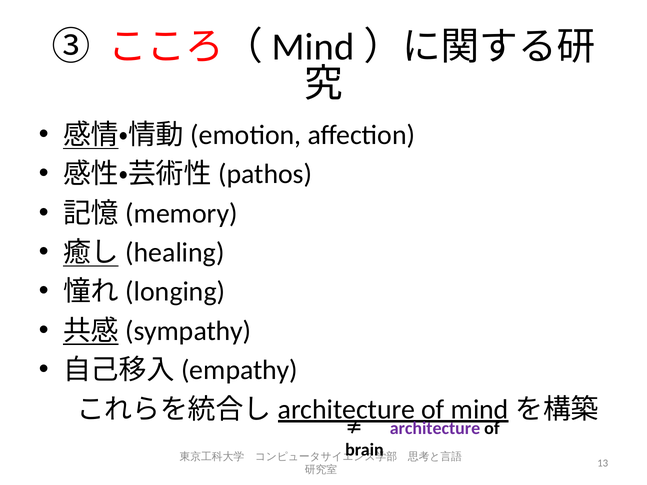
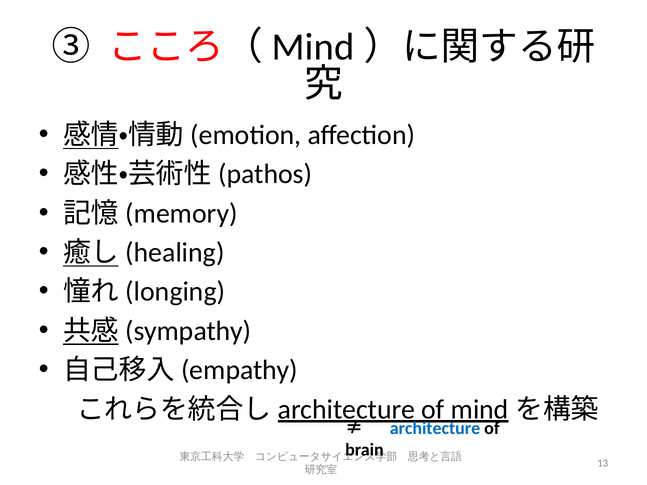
architecture colour: purple -> blue (435, 428)
